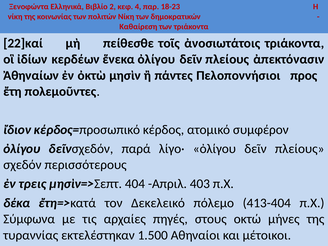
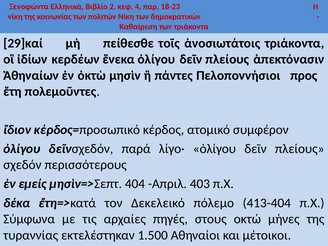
22]καί: 22]καί -> 29]καί (23, 43)
τρεις: τρεις -> εμείς (33, 184)
